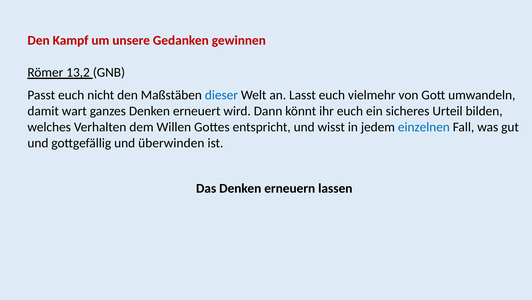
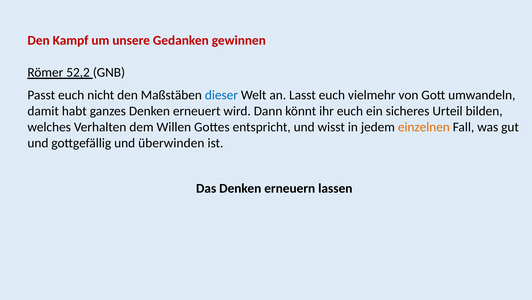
13,2: 13,2 -> 52,2 (78, 72)
wart: wart -> habt (74, 111)
einzelnen colour: blue -> orange (424, 127)
